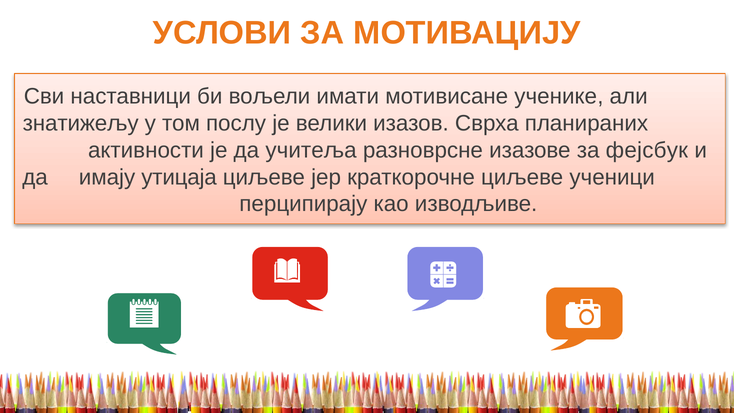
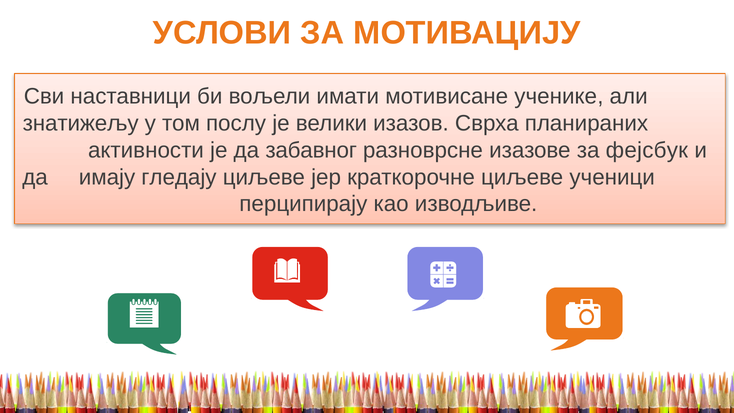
учитеља: учитеља -> забавног (311, 150)
утицаја: утицаја -> гледају (179, 177)
